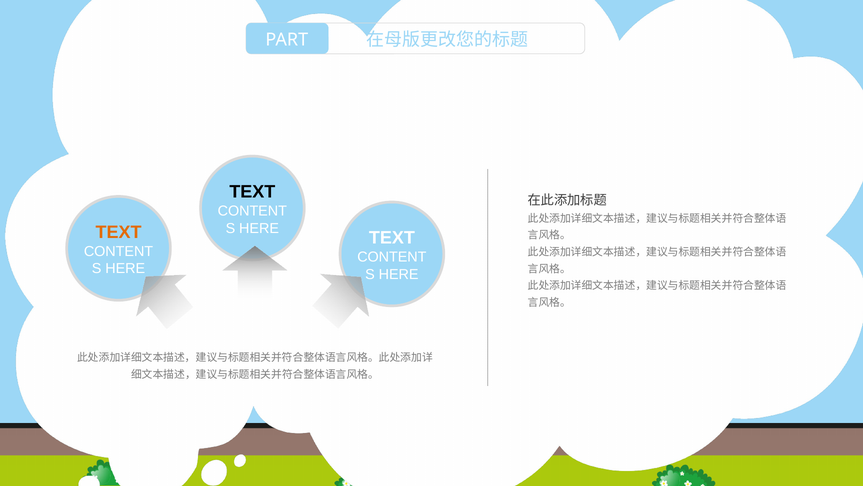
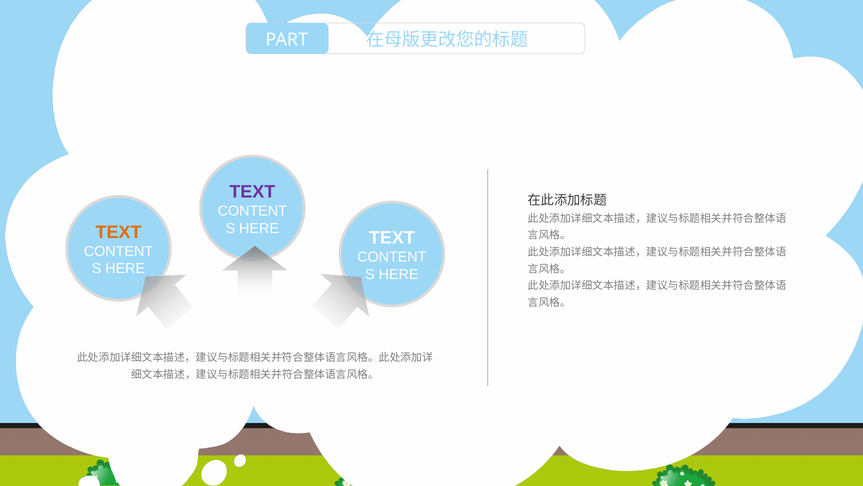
TEXT colour: black -> purple (252, 192)
